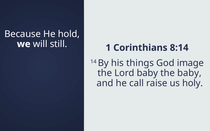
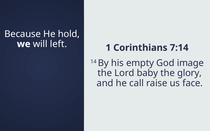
still: still -> left (58, 44)
8:14: 8:14 -> 7:14 (179, 48)
things: things -> empty (140, 63)
the baby: baby -> glory (190, 73)
holy: holy -> face (193, 83)
